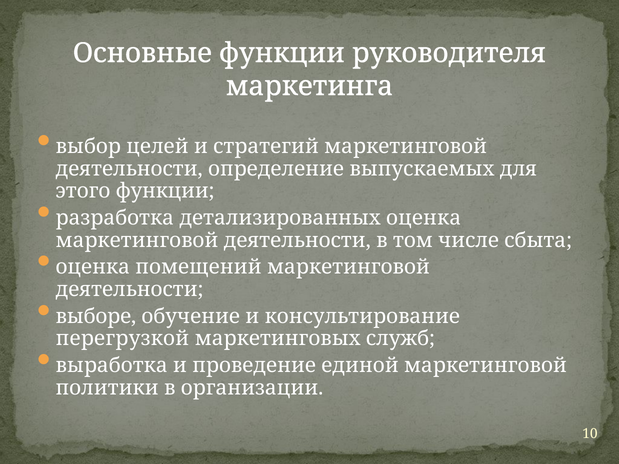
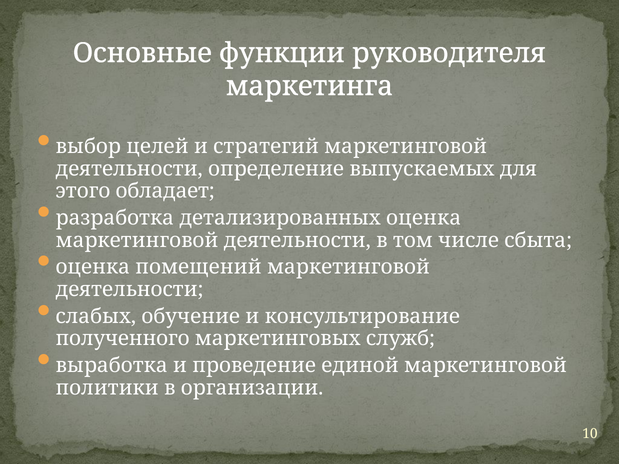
этого функции: функции -> обладает (165, 191)
выборе: выборе -> слабых (96, 316)
перегрузкой: перегрузкой -> полученного (123, 339)
